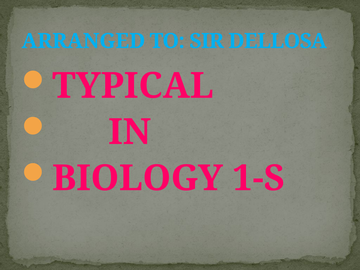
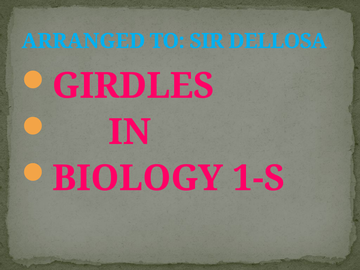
TYPICAL: TYPICAL -> GIRDLES (133, 86)
